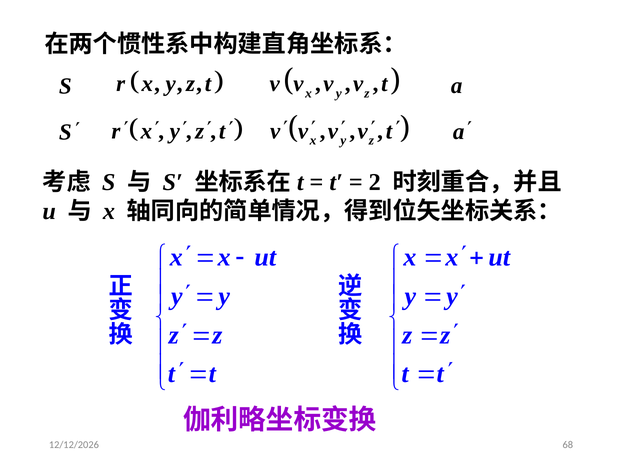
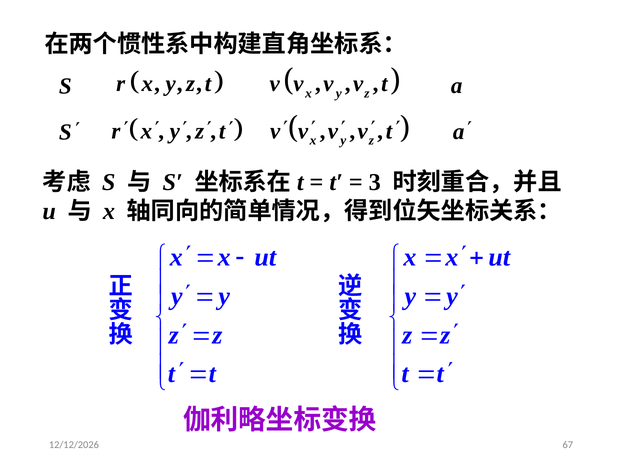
2: 2 -> 3 (375, 183)
68: 68 -> 67 (568, 445)
